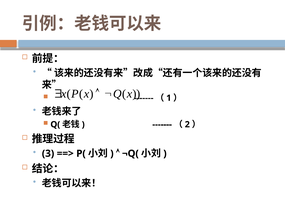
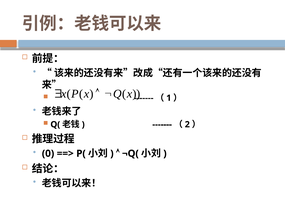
3: 3 -> 0 (48, 153)
